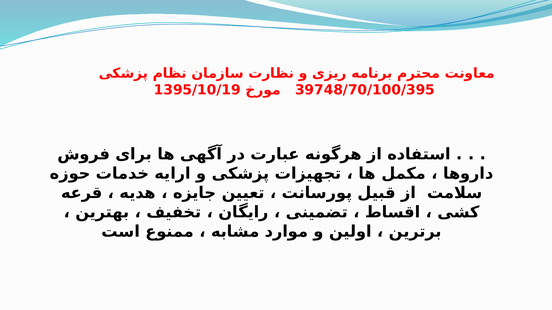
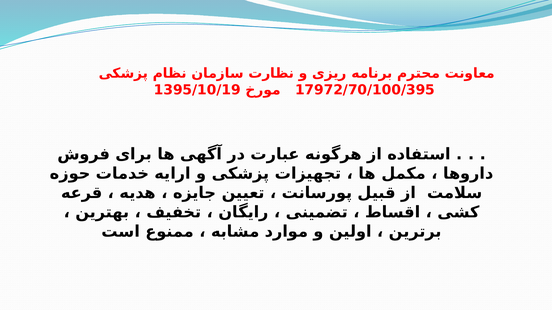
39748/70/100/395: 39748/70/100/395 -> 17972/70/100/395 (365, 90)
